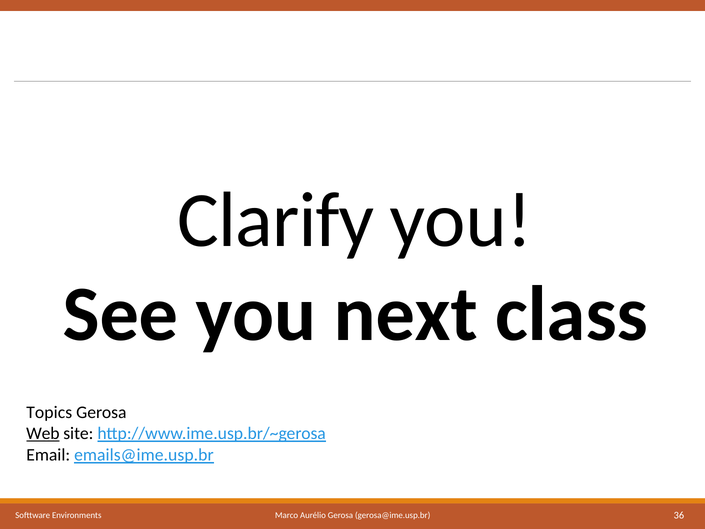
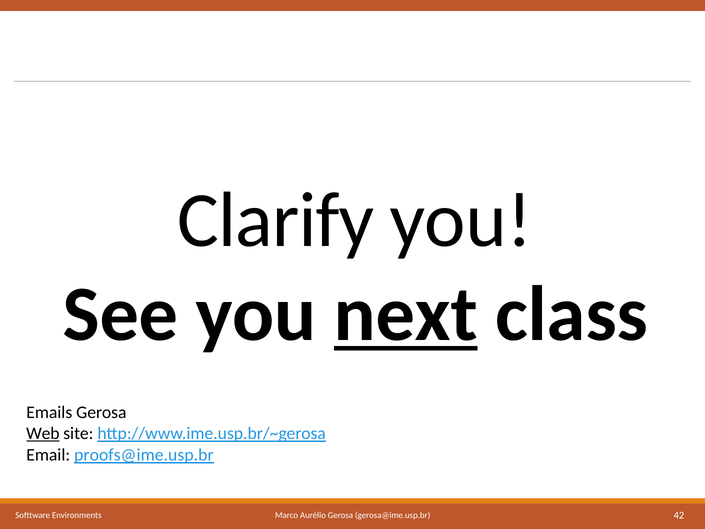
next underline: none -> present (406, 314)
Topics: Topics -> Emails (49, 412)
emails@ime.usp.br: emails@ime.usp.br -> proofs@ime.usp.br (144, 455)
36: 36 -> 42 (679, 515)
